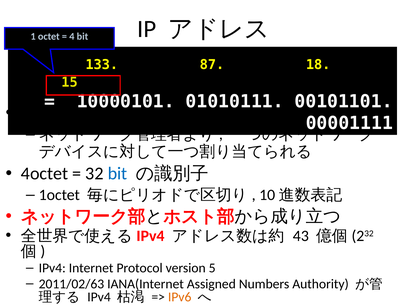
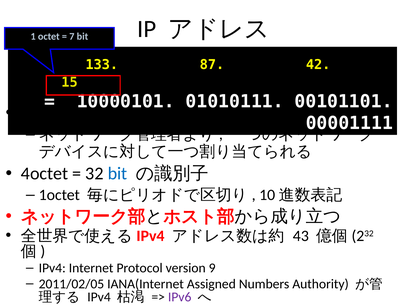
4: 4 -> 7 (72, 36)
18: 18 -> 42 (318, 65)
5: 5 -> 9 (212, 268)
2011/02/63: 2011/02/63 -> 2011/02/05 (71, 284)
IPv6 colour: orange -> purple (180, 297)
